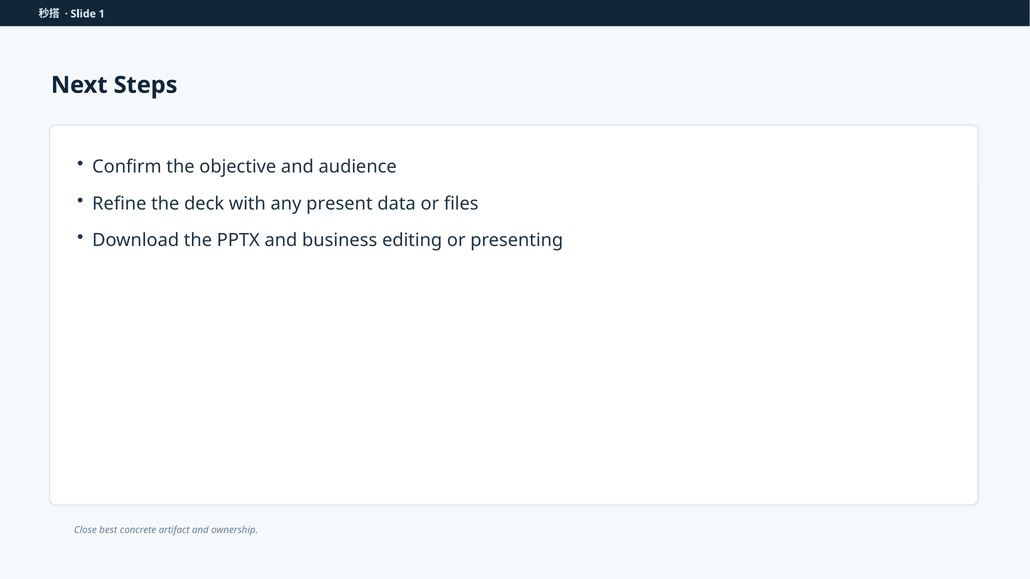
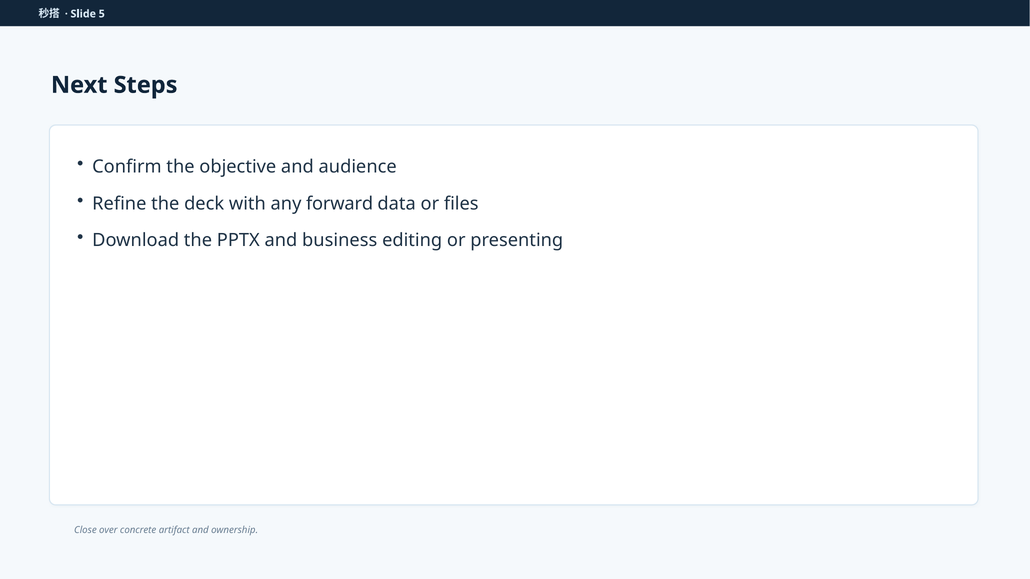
1: 1 -> 5 (102, 14)
present: present -> forward (340, 204)
best: best -> over (108, 531)
